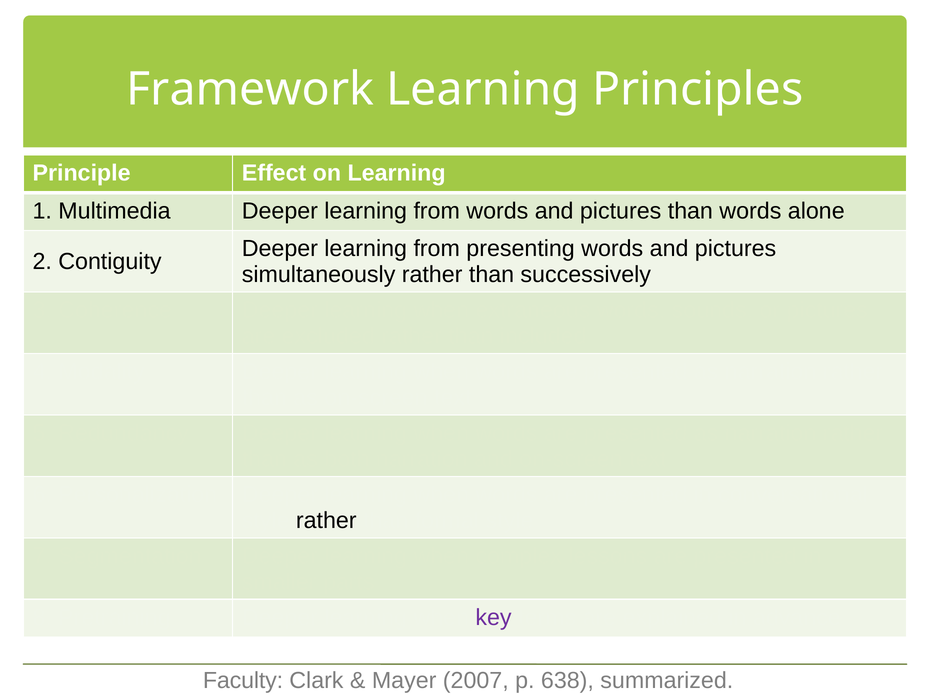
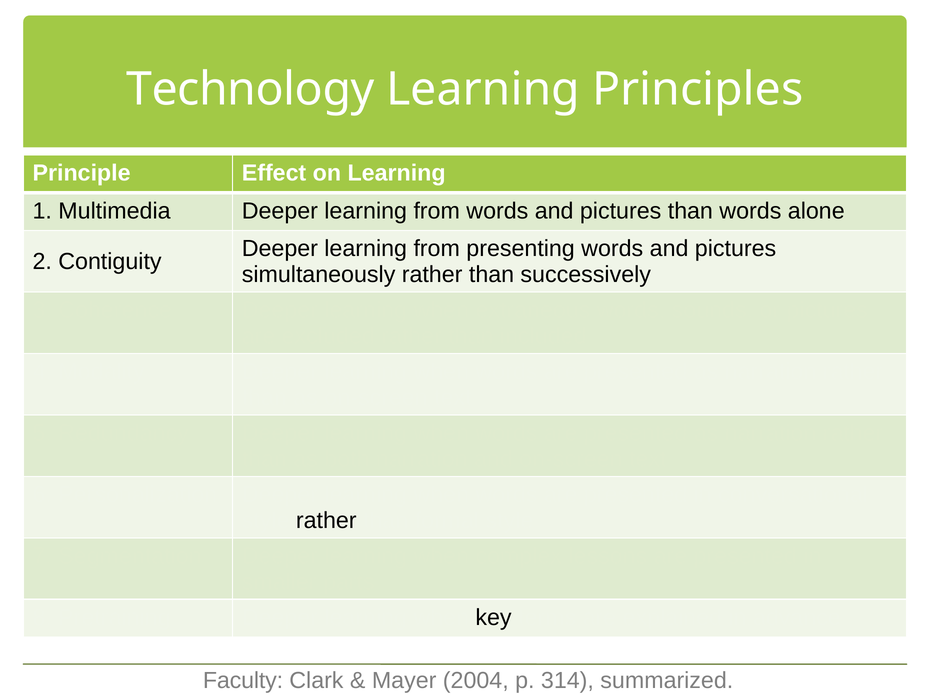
Framework: Framework -> Technology (250, 89)
key colour: purple -> black (494, 617)
2007: 2007 -> 2004 (476, 680)
638: 638 -> 314 (567, 680)
